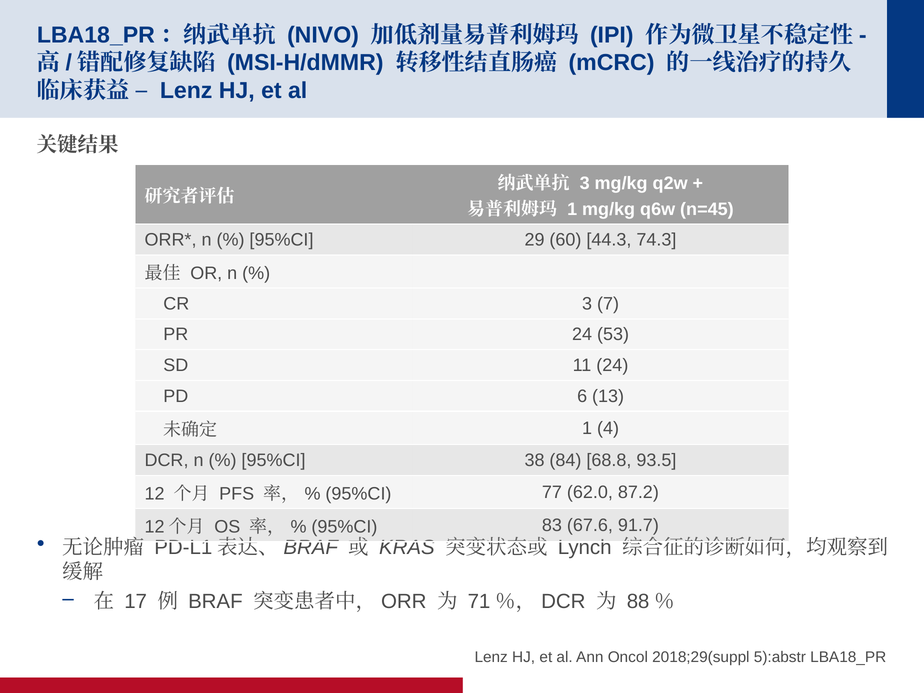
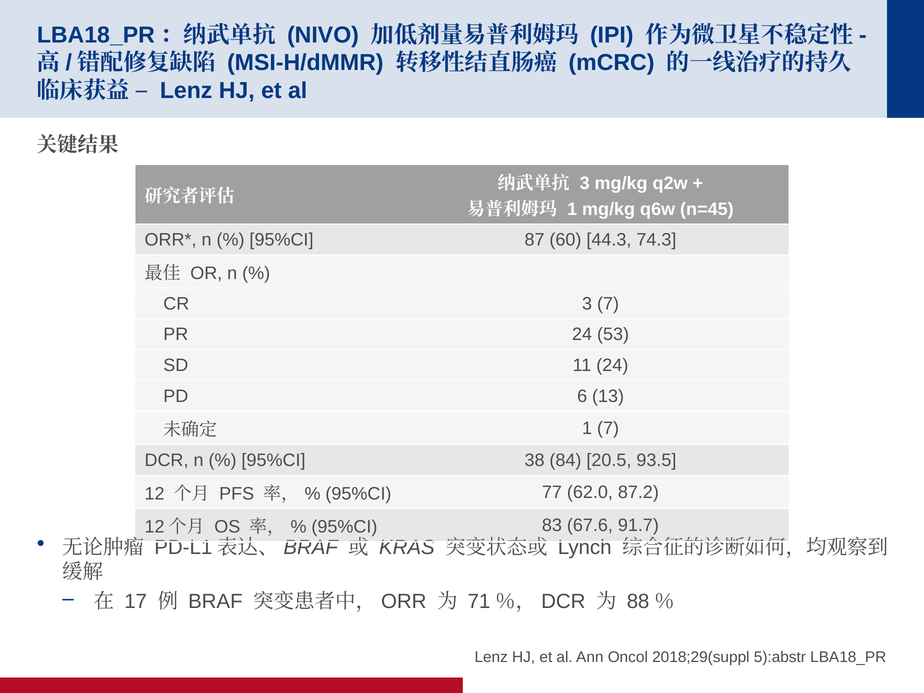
29: 29 -> 87 (535, 240)
1 4: 4 -> 7 (608, 428)
68.8: 68.8 -> 20.5 (609, 460)
